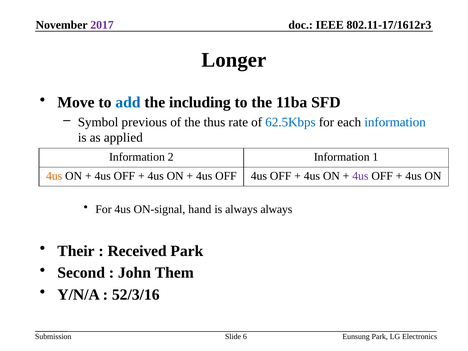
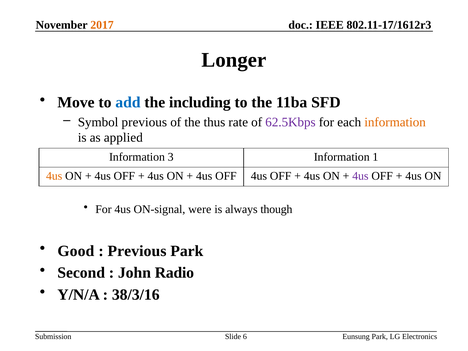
2017 colour: purple -> orange (102, 25)
62.5Kbps colour: blue -> purple (290, 122)
information colour: blue -> orange (395, 122)
2: 2 -> 3 (171, 157)
hand: hand -> were (200, 209)
always always: always -> though (276, 209)
Their: Their -> Good (76, 251)
Received: Received -> Previous (137, 251)
Them: Them -> Radio (174, 273)
52/3/16: 52/3/16 -> 38/3/16 (136, 295)
